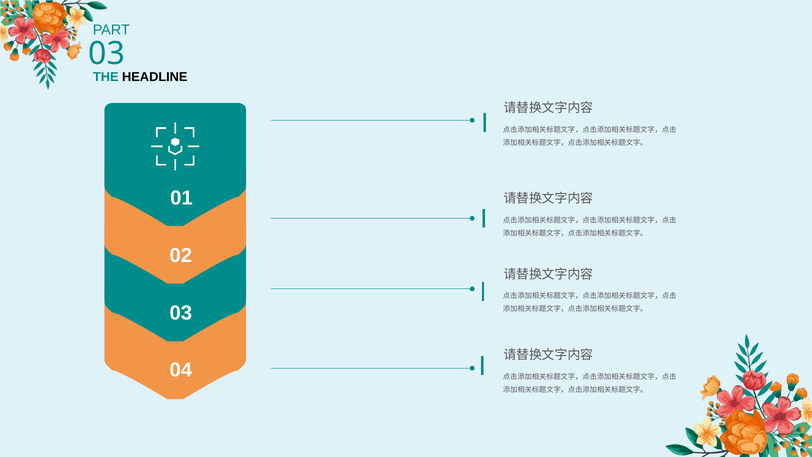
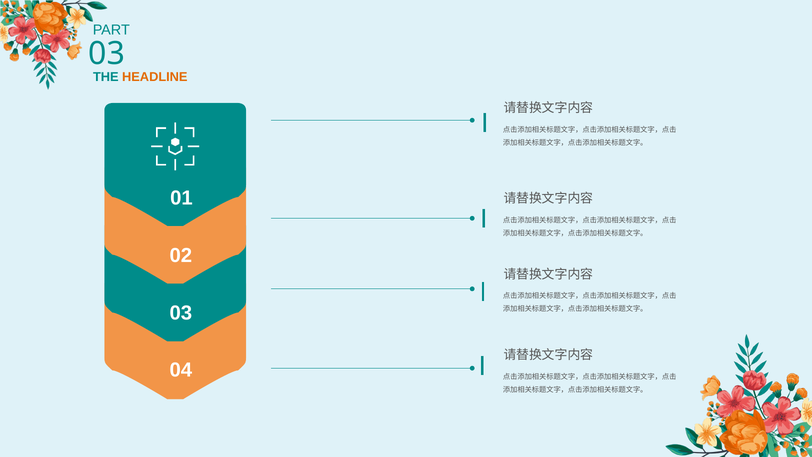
HEADLINE colour: black -> orange (155, 77)
